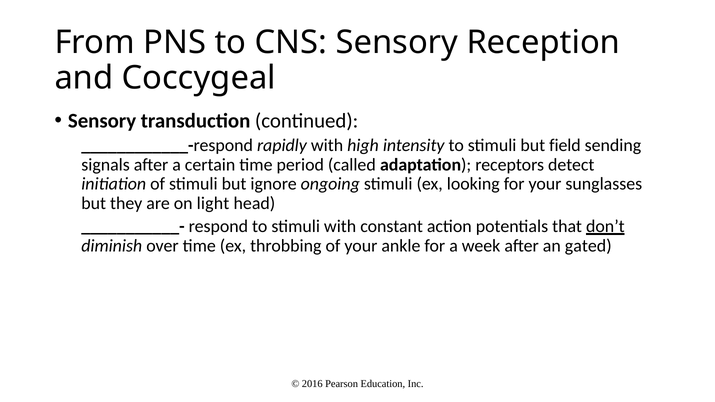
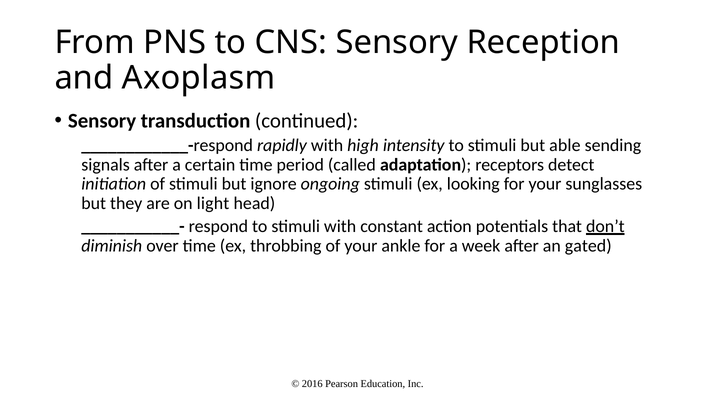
Coccygeal: Coccygeal -> Axoplasm (199, 78)
field: field -> able (565, 146)
